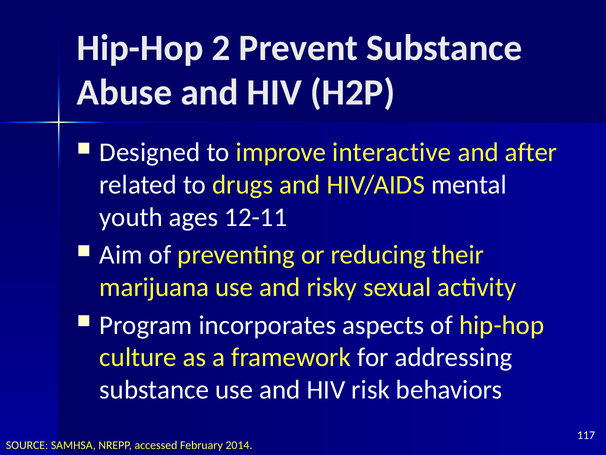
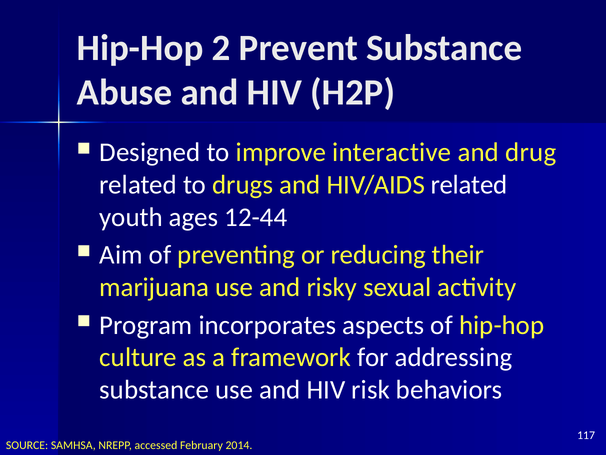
after: after -> drug (531, 152)
HIV/AIDS mental: mental -> related (469, 185)
12-11: 12-11 -> 12-44 (256, 217)
